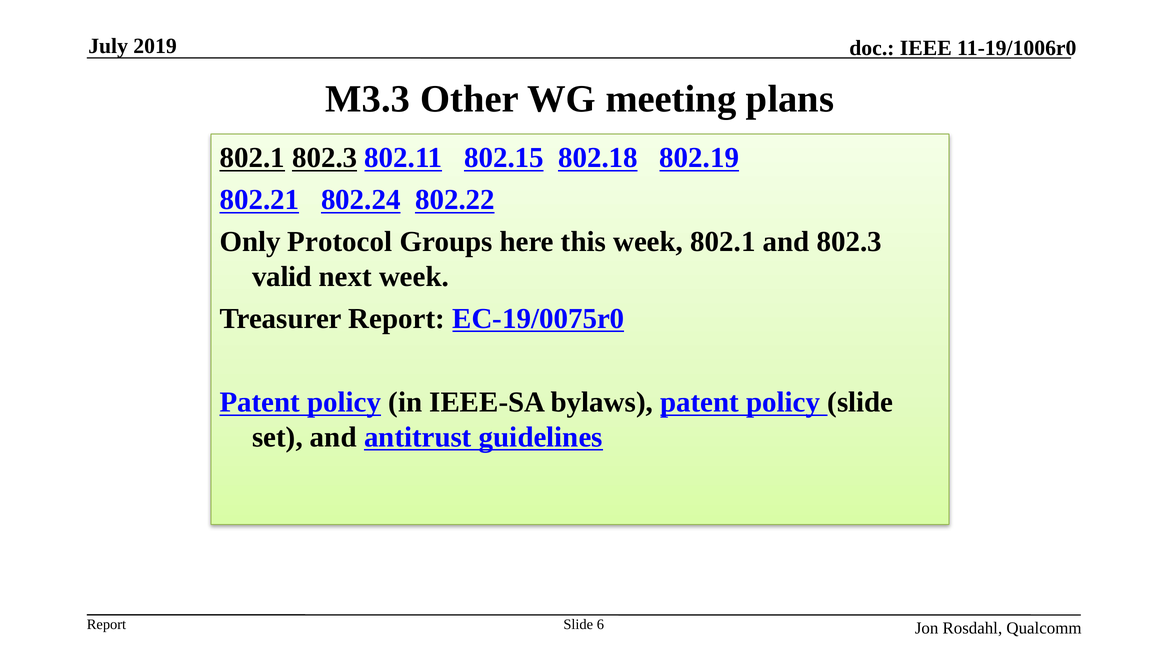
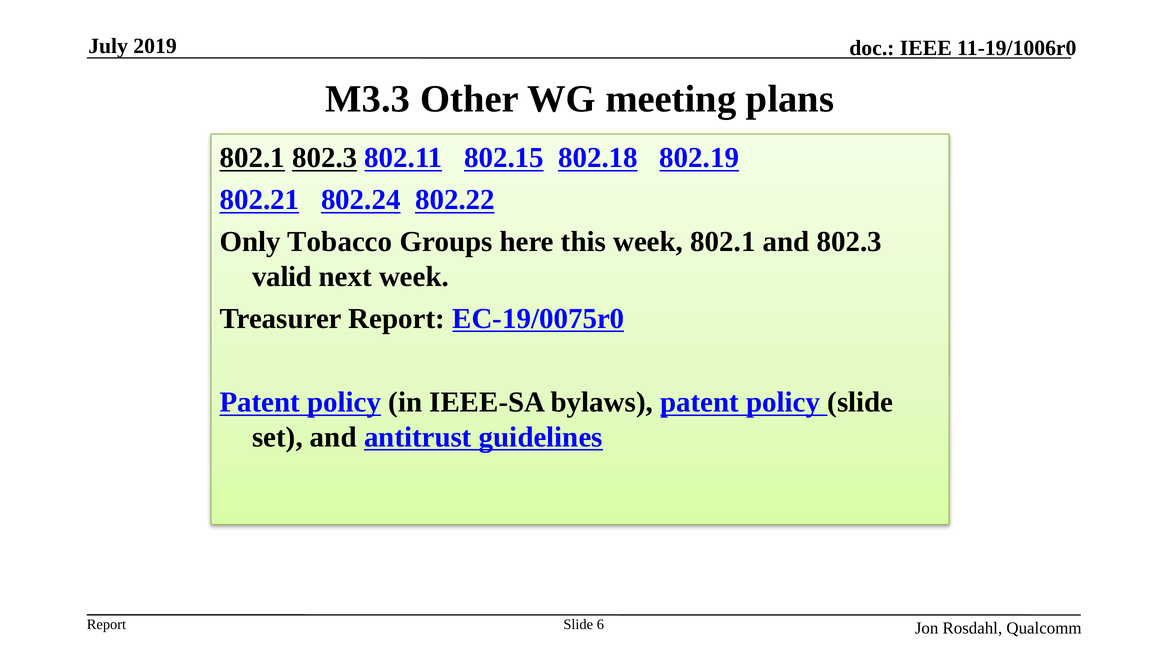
Protocol: Protocol -> Tobacco (340, 242)
